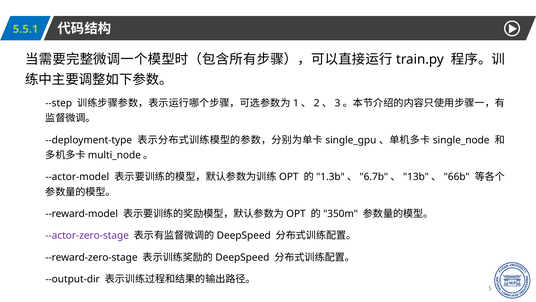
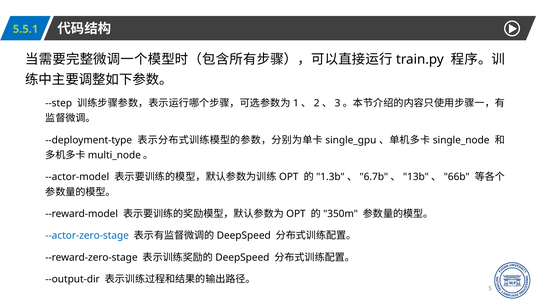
--actor-zero-stage colour: purple -> blue (87, 235)
